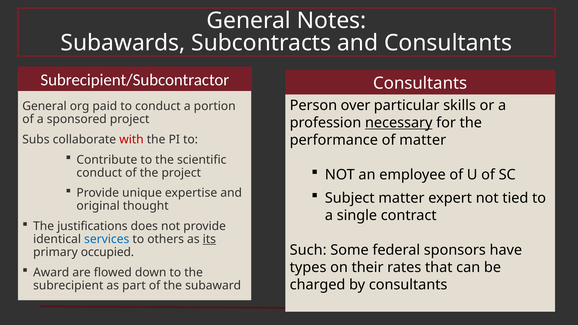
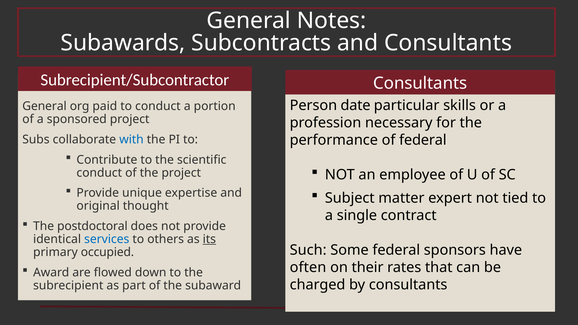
over: over -> date (356, 106)
necessary underline: present -> none (399, 123)
with colour: red -> blue (131, 140)
of matter: matter -> federal (423, 140)
justifications: justifications -> postdoctoral (92, 226)
types: types -> often (308, 267)
